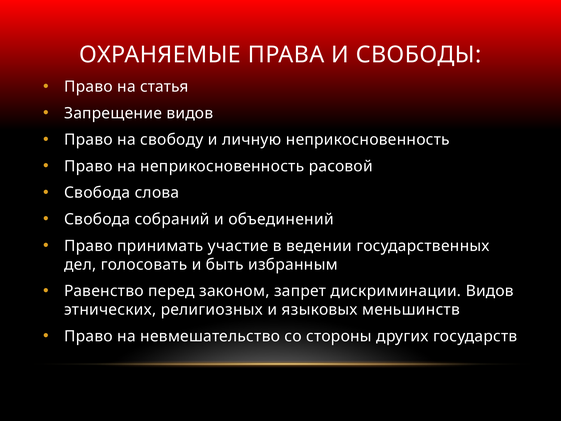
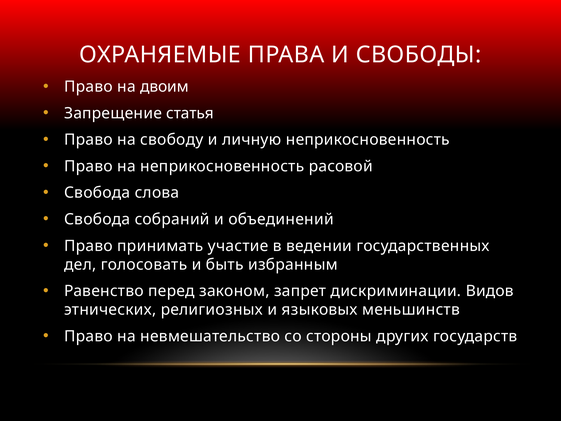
статья: статья -> двоим (164, 87)
Запрещение видов: видов -> статья (190, 113)
